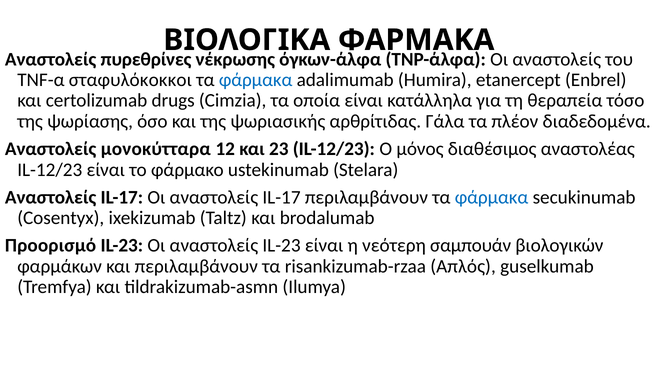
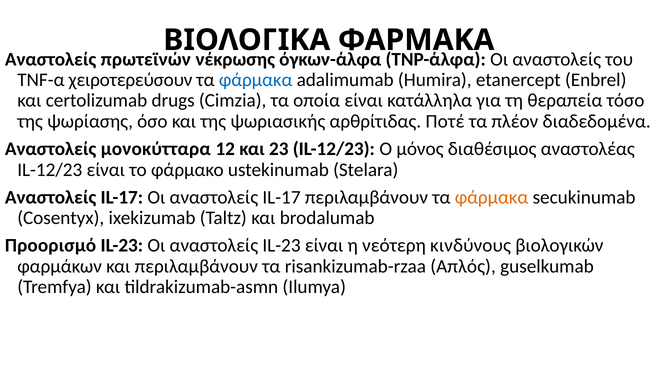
πυρεθρίνες: πυρεθρίνες -> πρωτεϊνών (146, 59)
σταφυλόκοκκοι: σταφυλόκοκκοι -> χειροτερεύσουν (131, 80)
Γάλα: Γάλα -> Ποτέ (445, 121)
φάρμακα colour: blue -> orange (492, 197)
σαμπουάν: σαμπουάν -> κινδύνους (471, 246)
